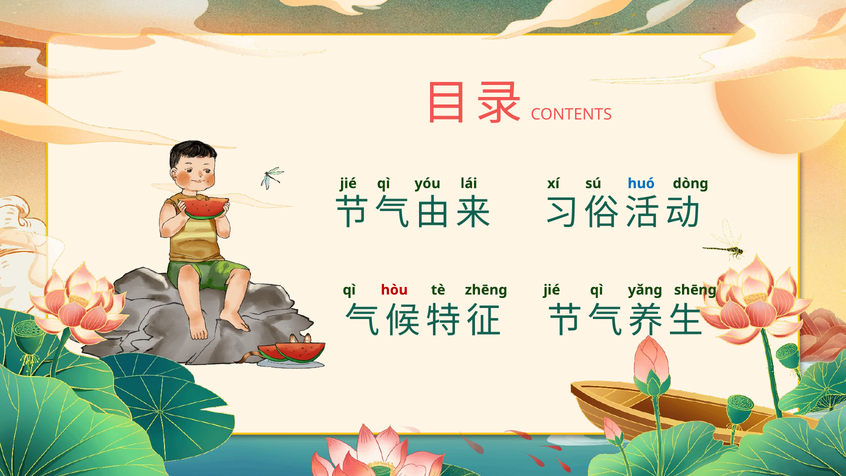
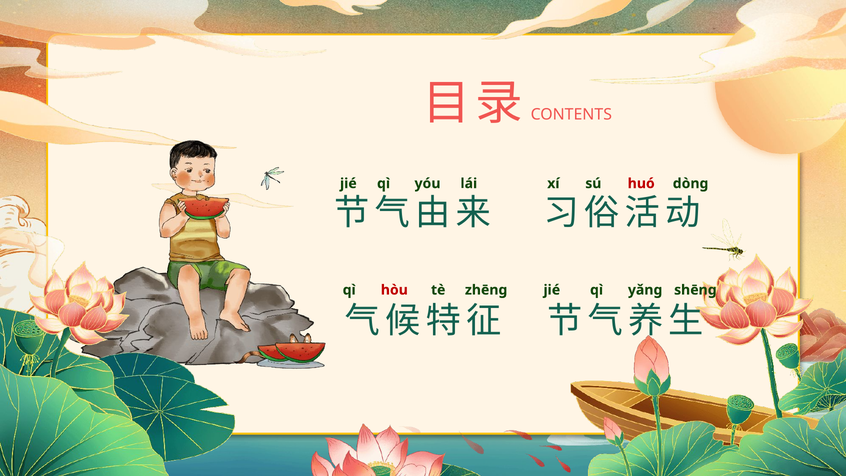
huó colour: blue -> red (641, 183)
